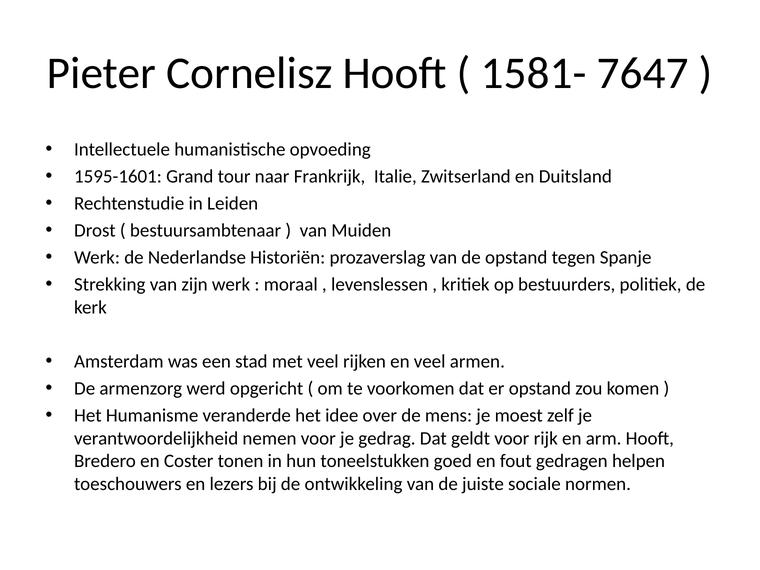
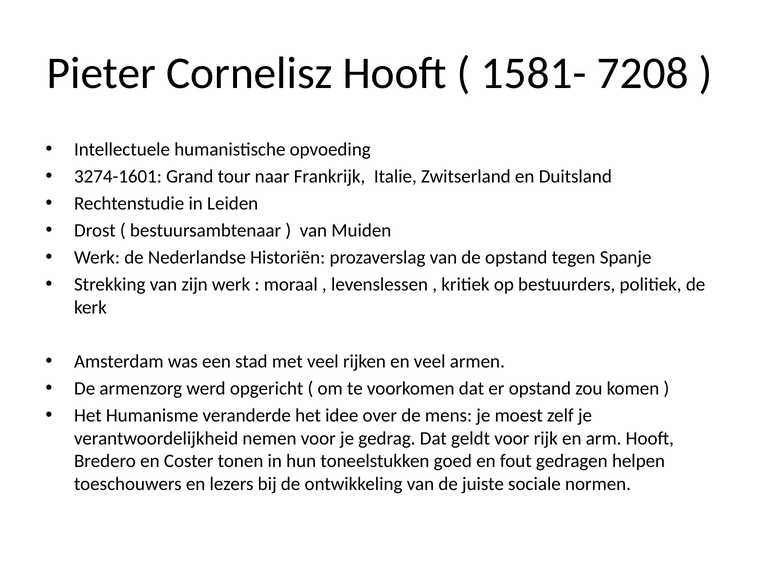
7647: 7647 -> 7208 (643, 73)
1595-1601: 1595-1601 -> 3274-1601 (118, 177)
